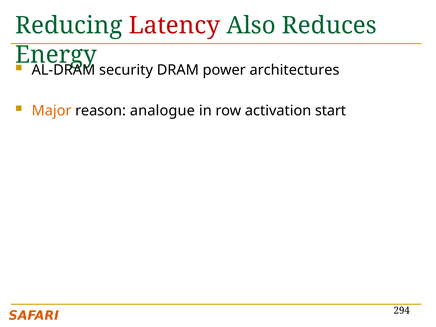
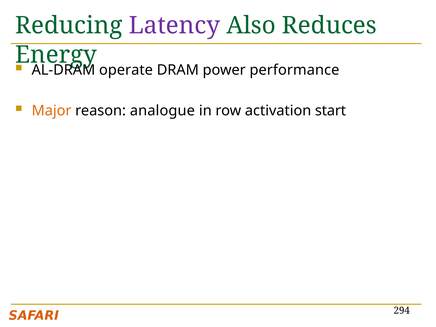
Latency colour: red -> purple (174, 26)
security: security -> operate (126, 70)
architectures: architectures -> performance (294, 70)
